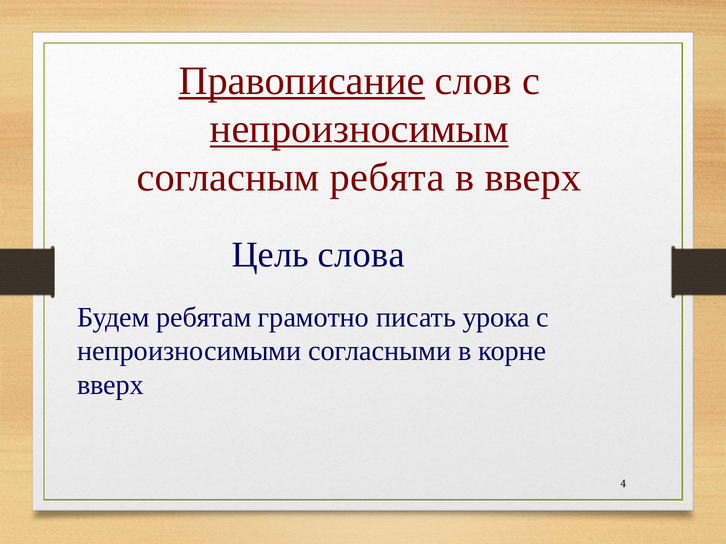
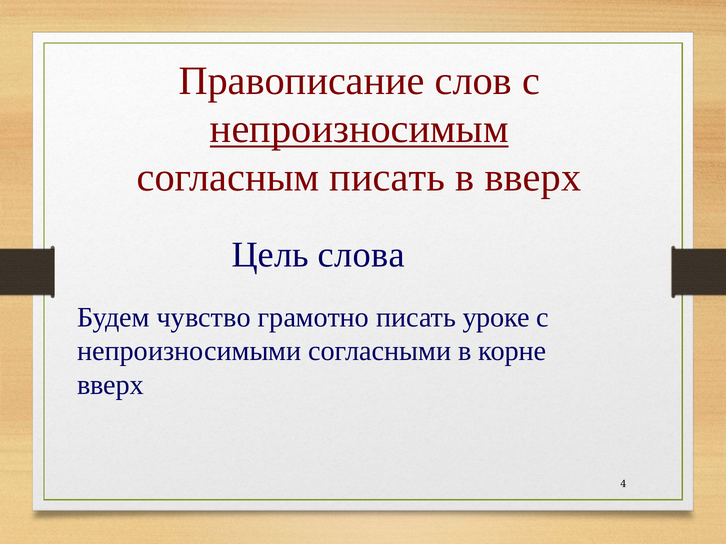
Правописание underline: present -> none (302, 81)
согласным ребята: ребята -> писать (387, 178)
ребятам: ребятам -> чувство (204, 318)
урока: урока -> уроке (496, 318)
